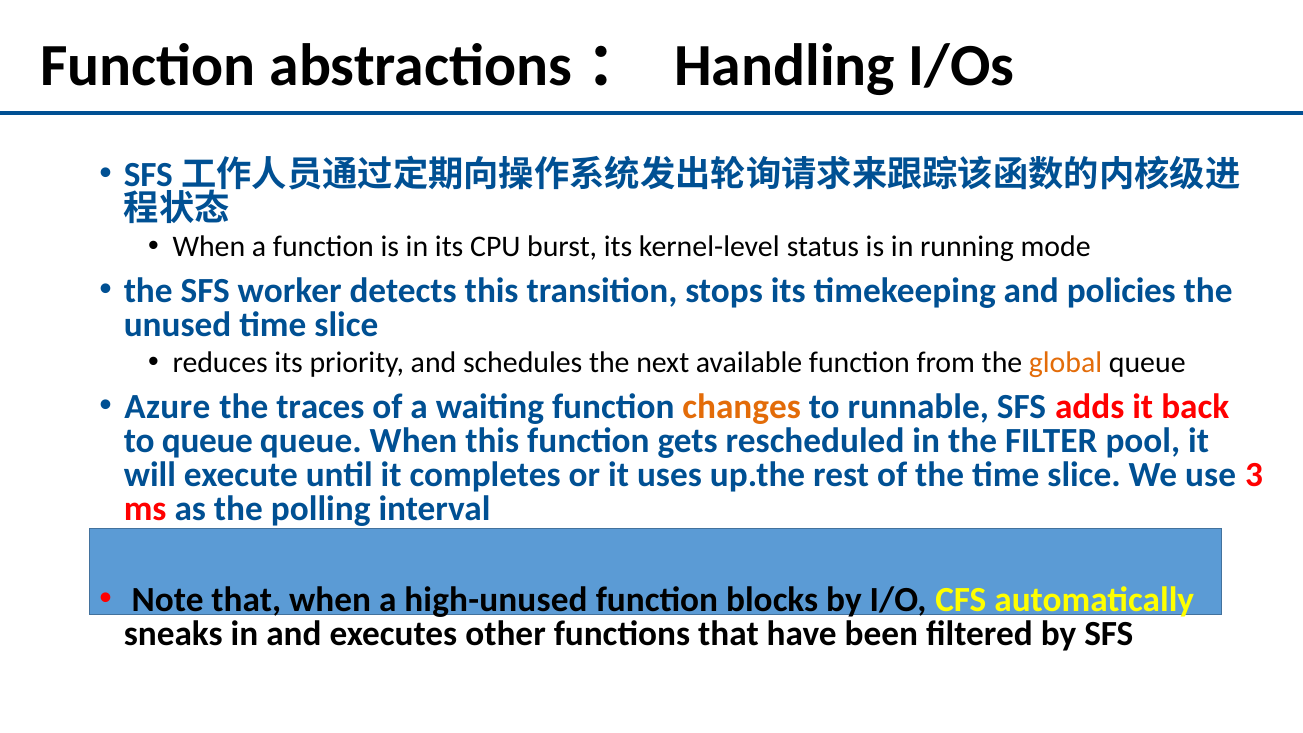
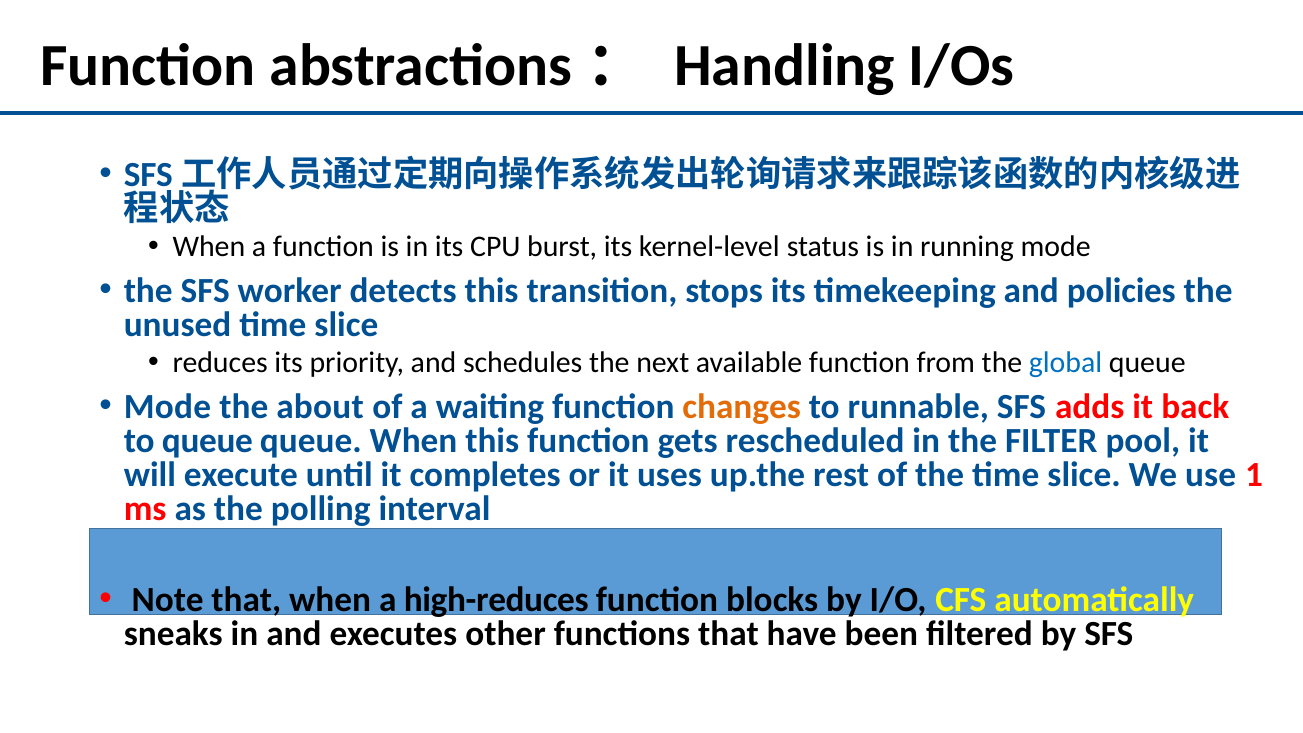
global colour: orange -> blue (1066, 363)
Azure: Azure -> Mode (167, 406)
traces: traces -> about (320, 406)
3: 3 -> 1 (1254, 475)
high-unused: high-unused -> high-reduces (496, 600)
